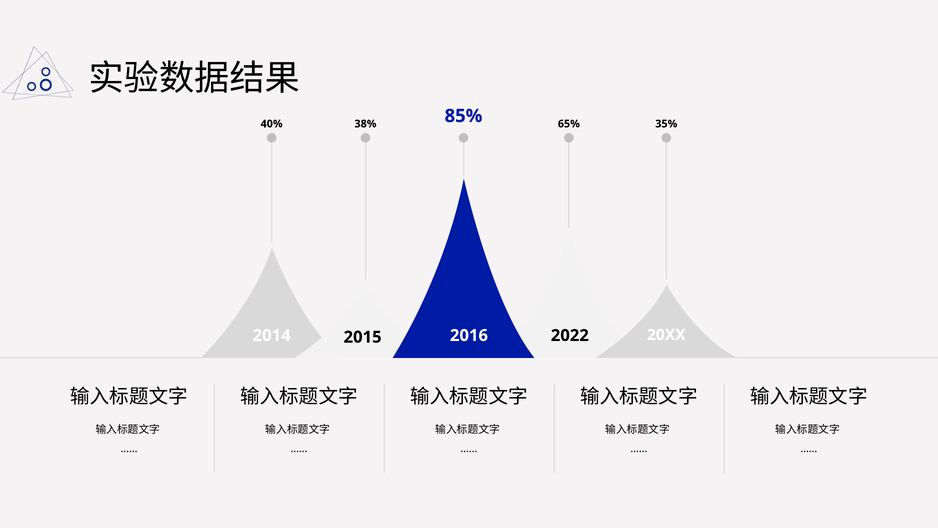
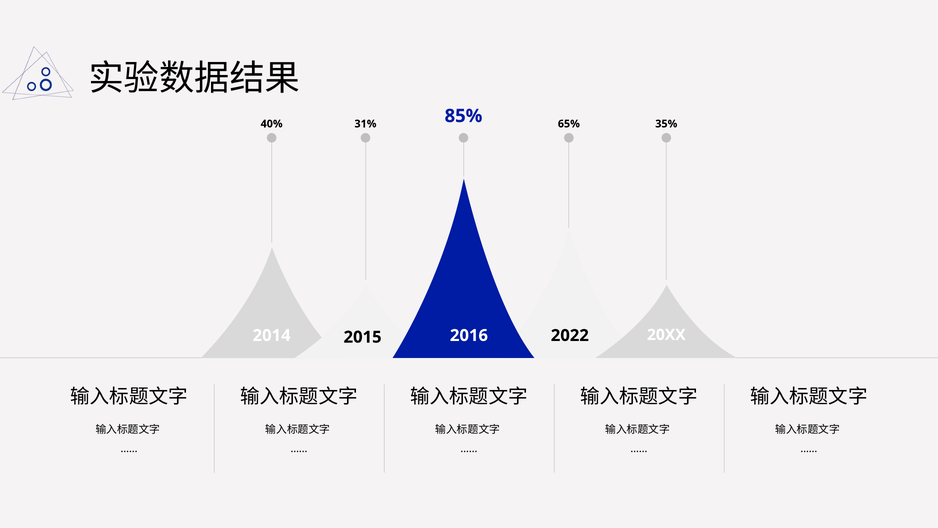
38%: 38% -> 31% (365, 124)
